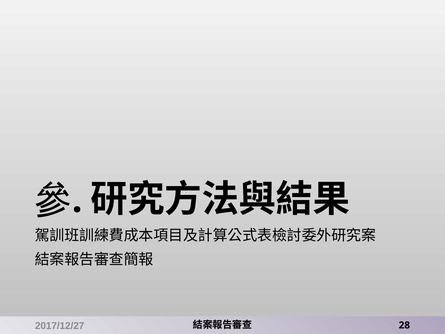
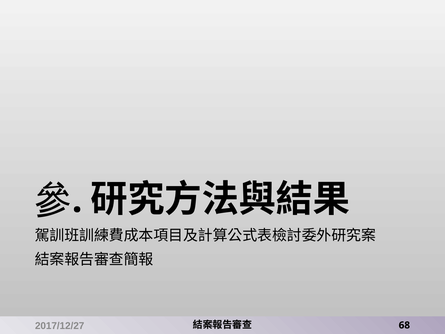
28: 28 -> 68 (404, 325)
